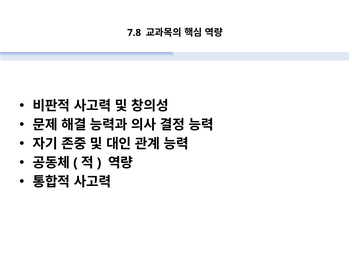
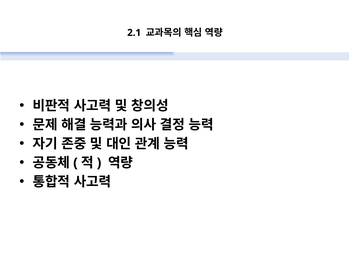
7.8: 7.8 -> 2.1 (134, 33)
